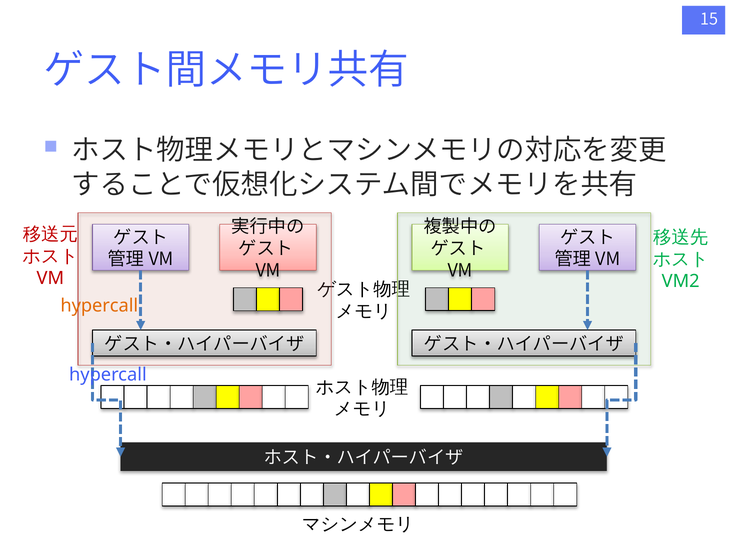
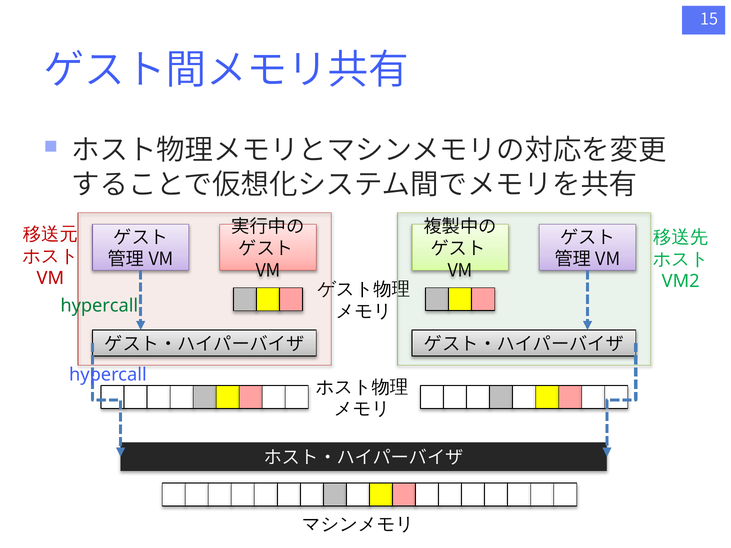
hypercall colour: orange -> green (99, 306)
